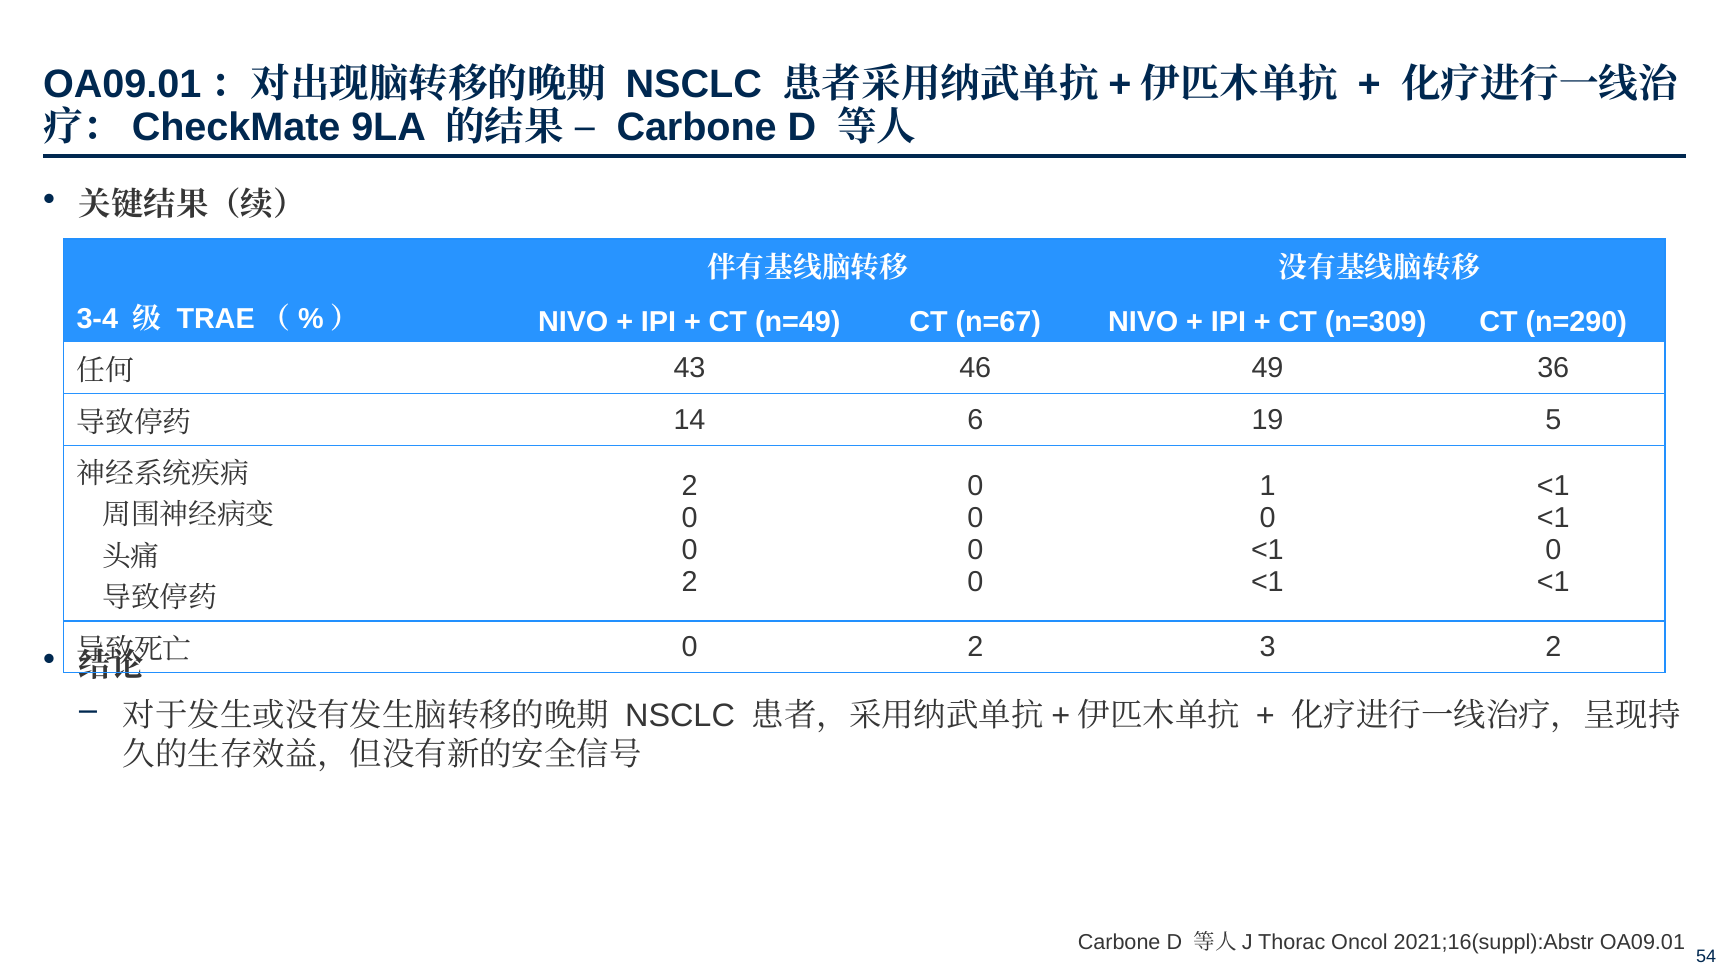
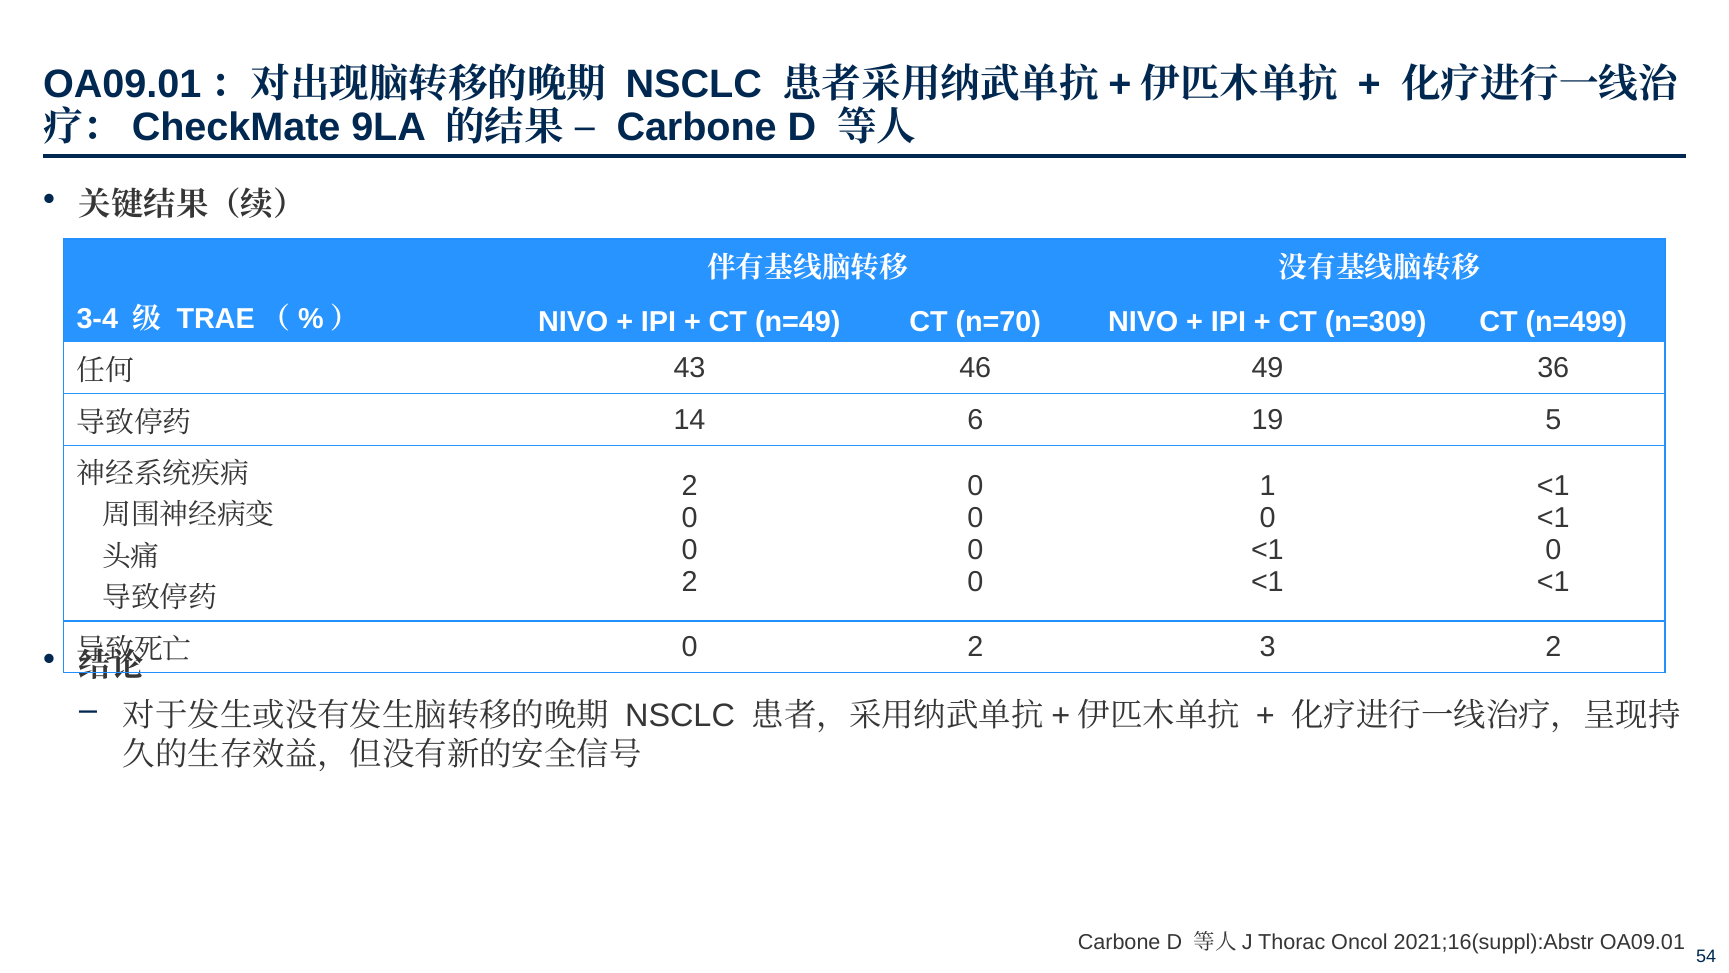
n=67: n=67 -> n=70 (998, 321)
n=290: n=290 -> n=499 (1576, 321)
